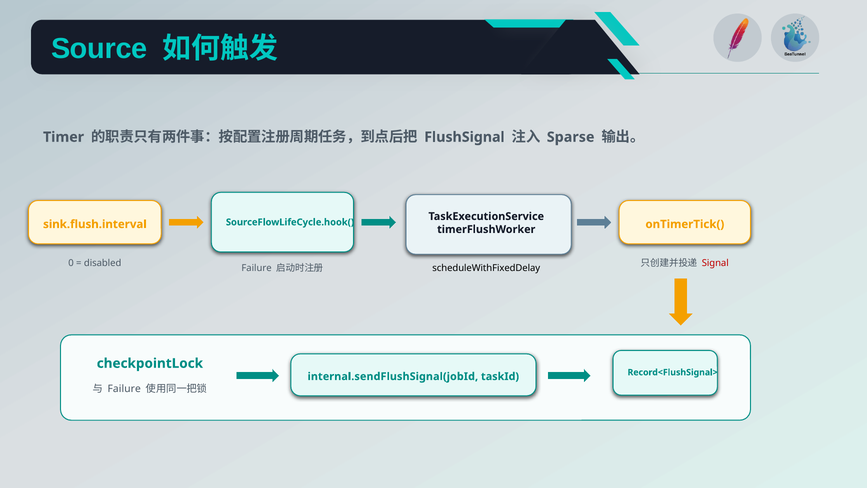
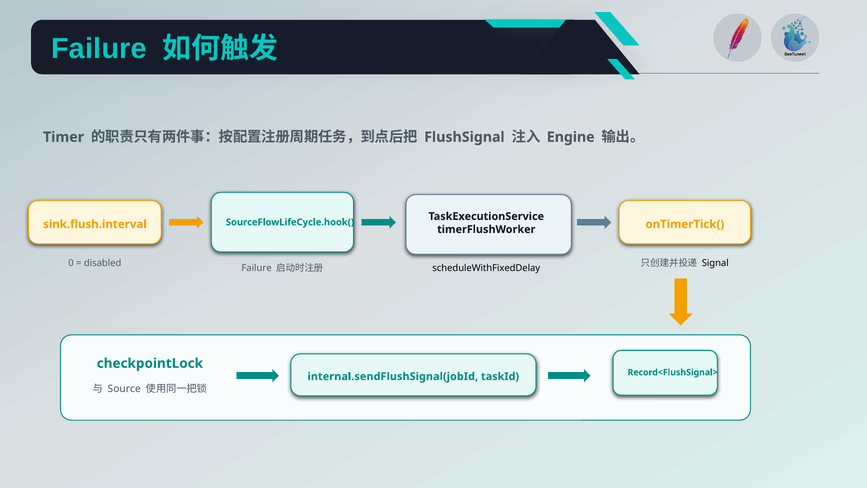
Source: Source -> Failure (99, 49)
Sparse: Sparse -> Engine (571, 137)
Signal colour: red -> black (715, 263)
Failure: Failure -> Source (124, 389)
